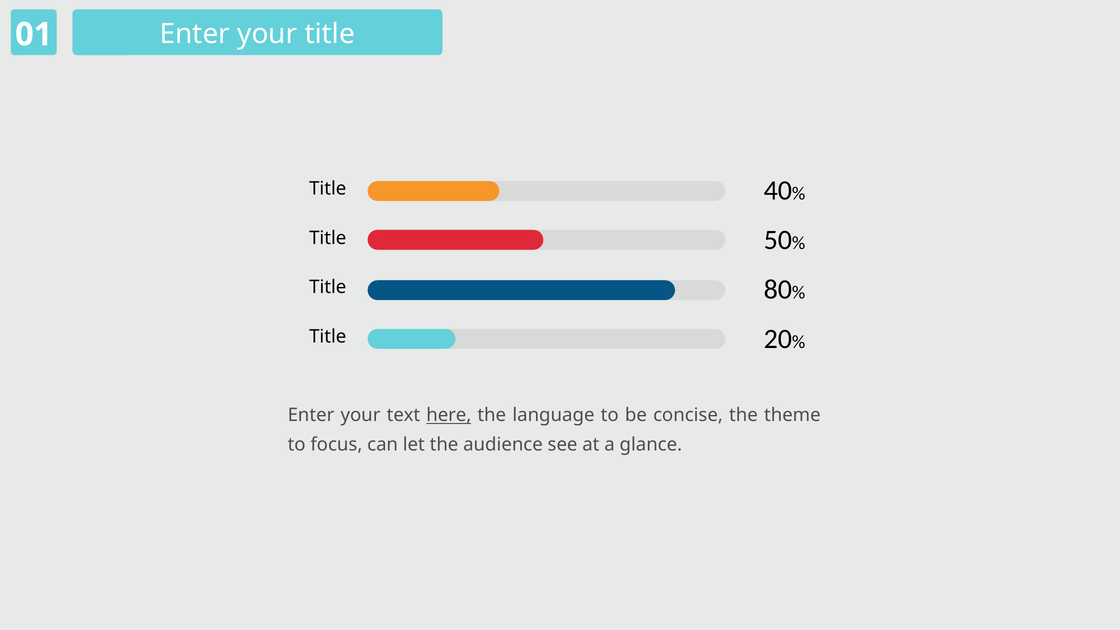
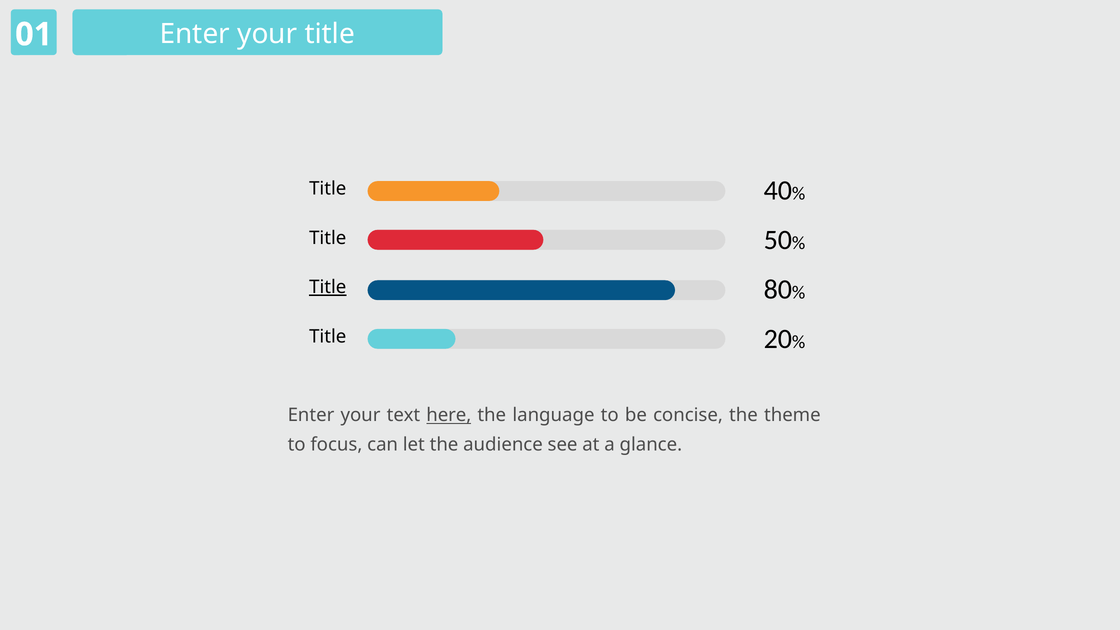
Title underline: none -> present (328, 287)
